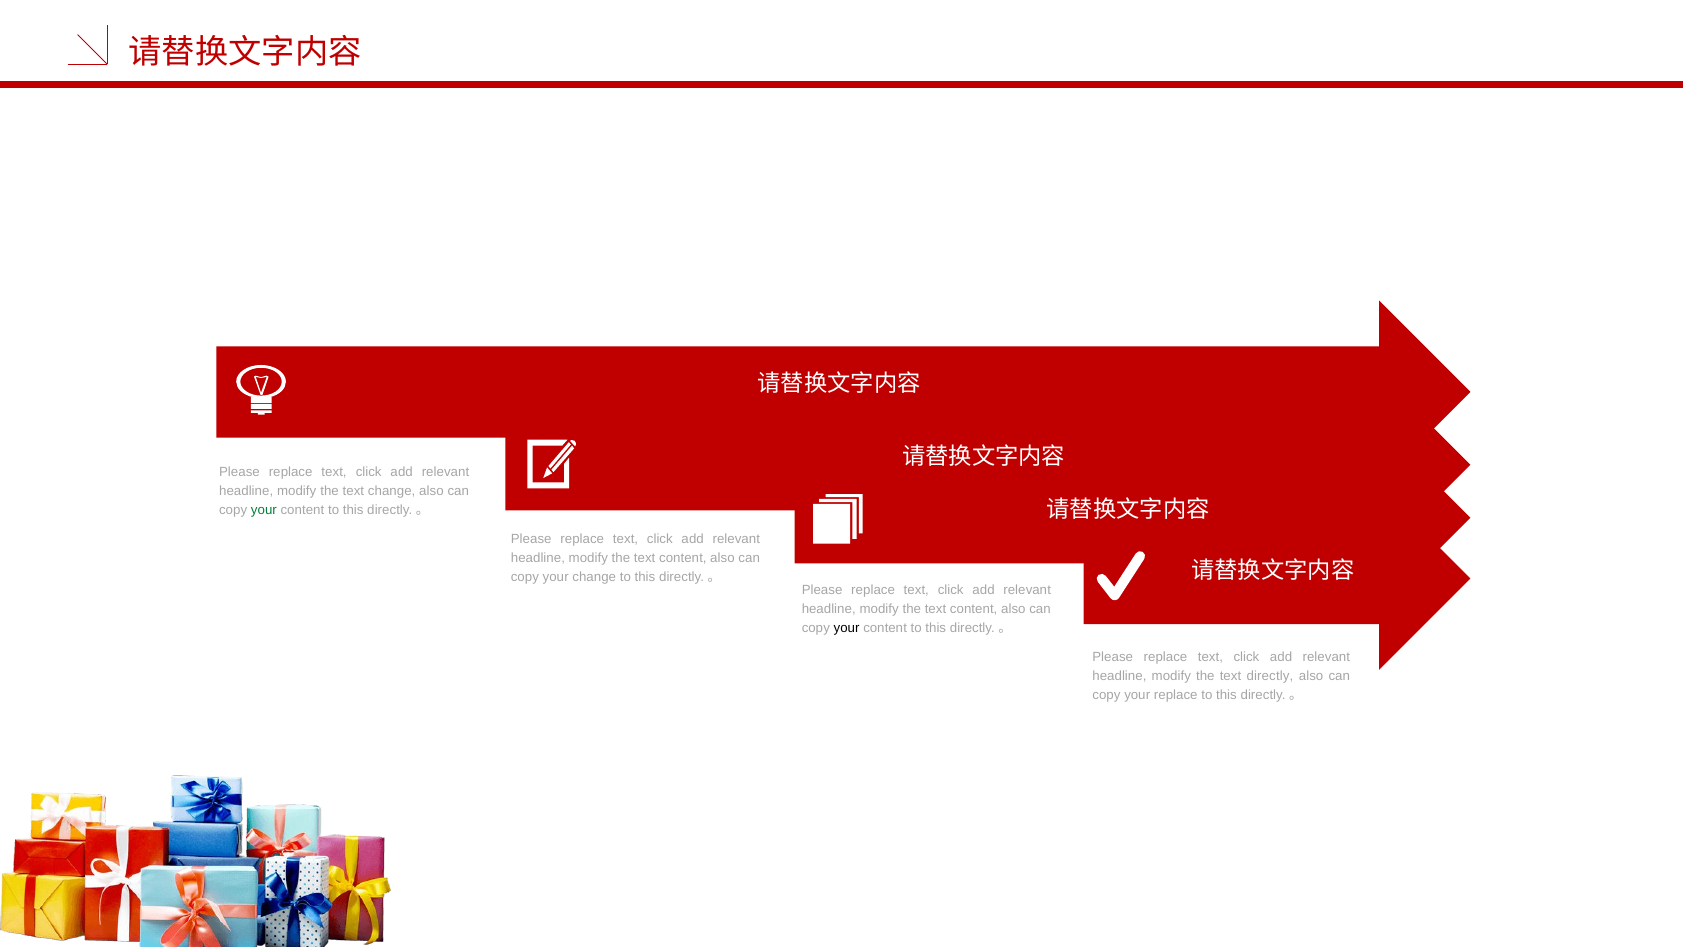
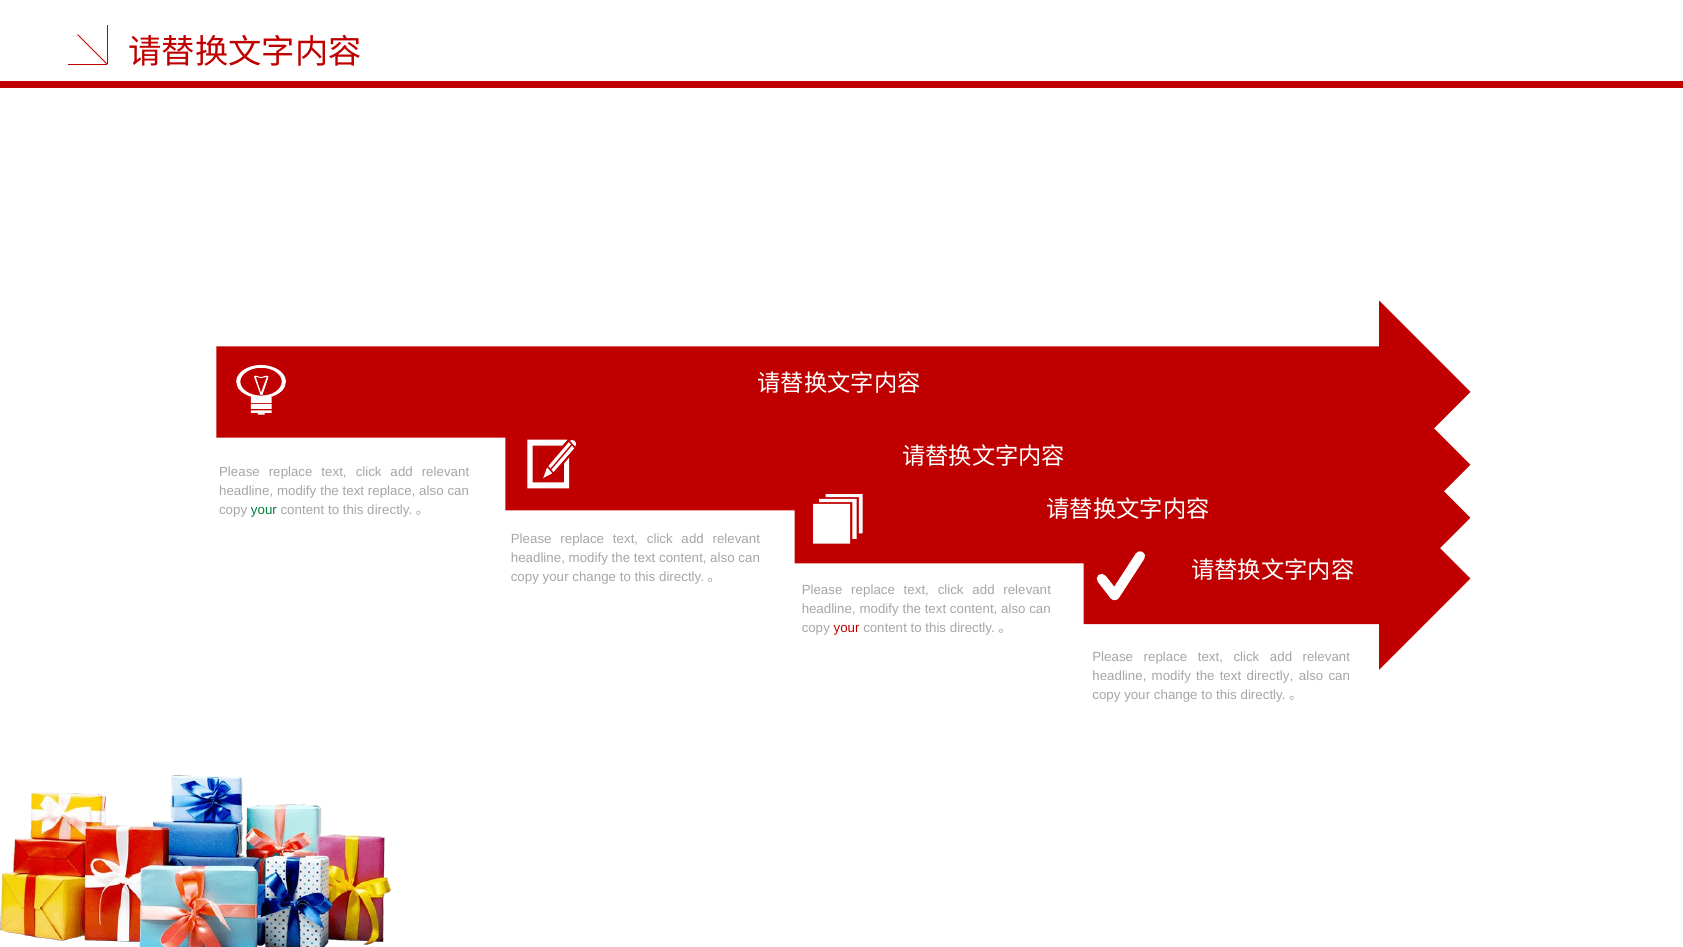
text change: change -> replace (392, 491)
your colour: black -> red (847, 628)
replace: replace -> change (1176, 695)
